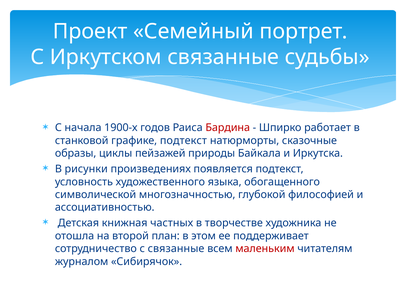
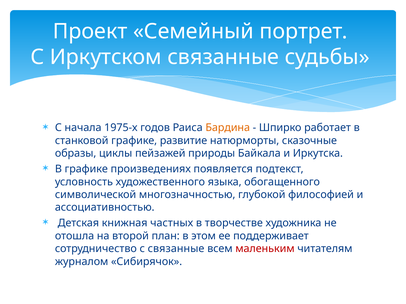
1900-х: 1900-х -> 1975-х (121, 128)
Бардина colour: red -> orange (228, 128)
графике подтекст: подтекст -> развитие (184, 141)
В рисунки: рисунки -> графике (86, 169)
